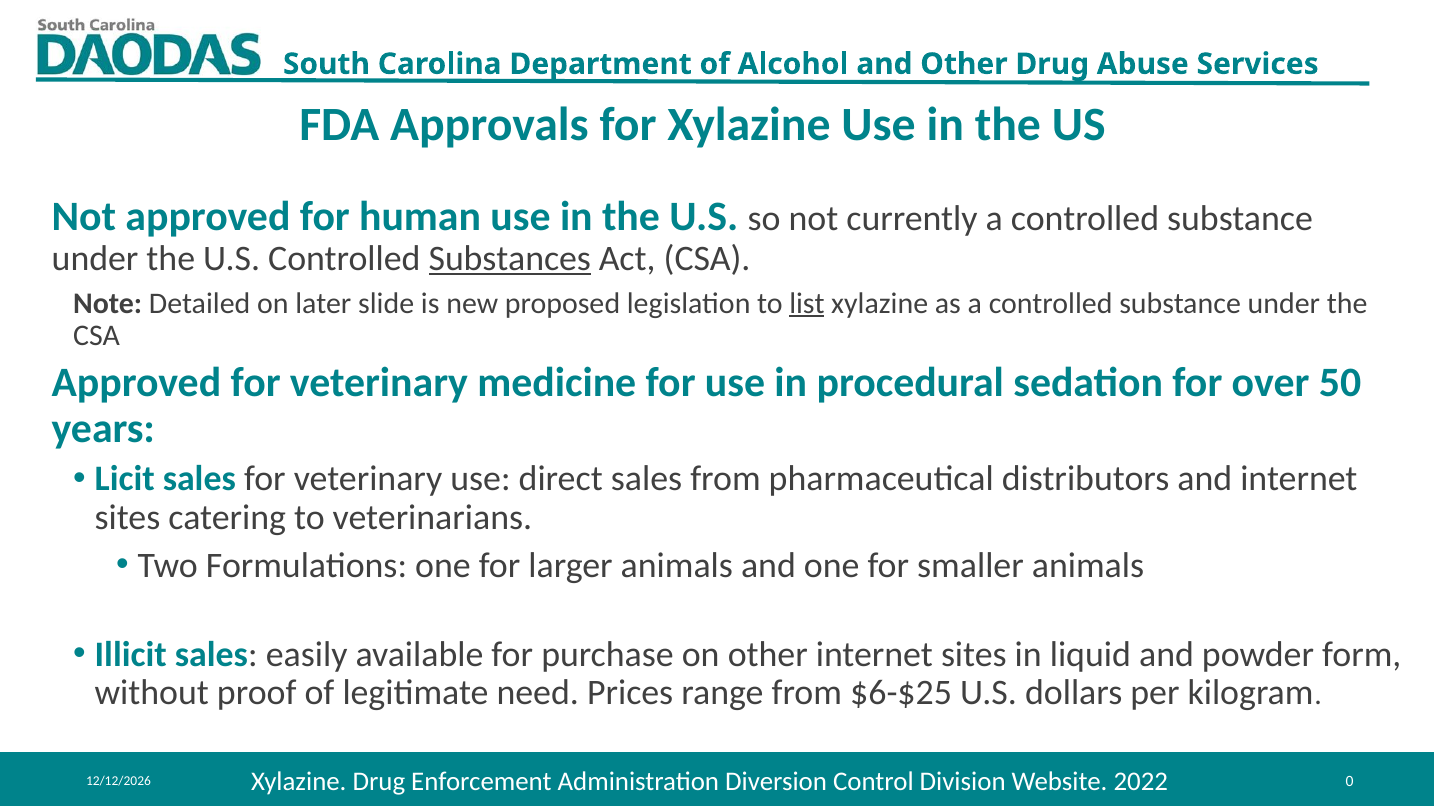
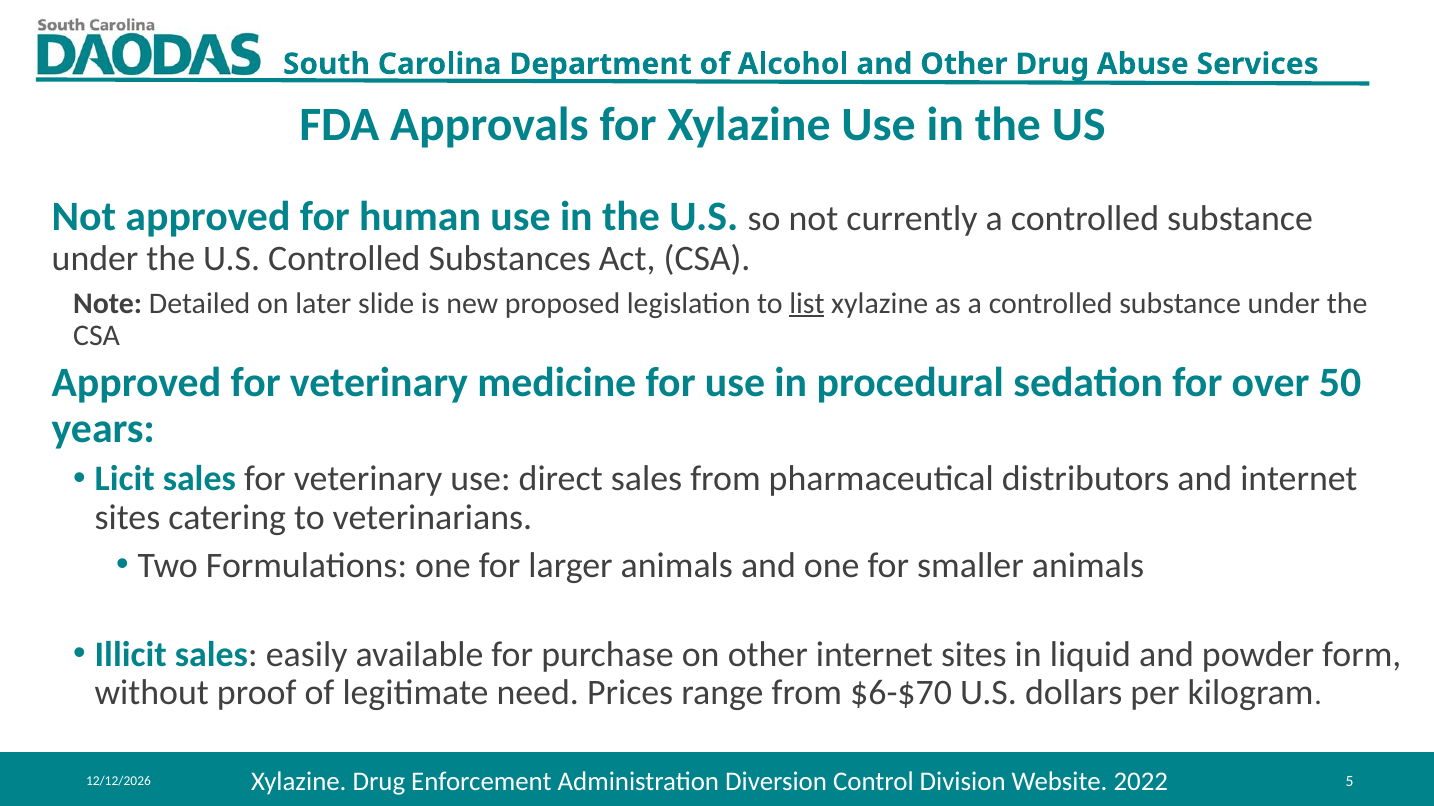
Substances underline: present -> none (510, 259)
$6-$25: $6-$25 -> $6-$70 (901, 693)
0: 0 -> 5 (1350, 782)
